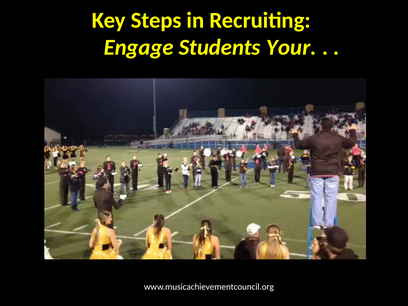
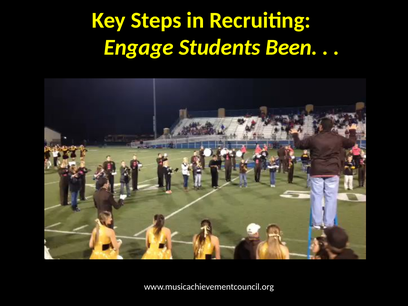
Your: Your -> Been (292, 47)
